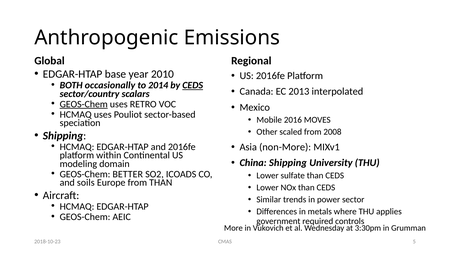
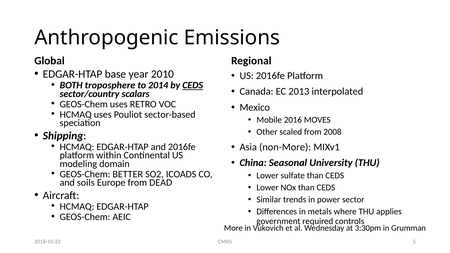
occasionally: occasionally -> troposphere (110, 85)
GEOS-Chem underline: present -> none (84, 104)
China Shipping: Shipping -> Seasonal (288, 163)
from THAN: THAN -> DEAD (161, 183)
